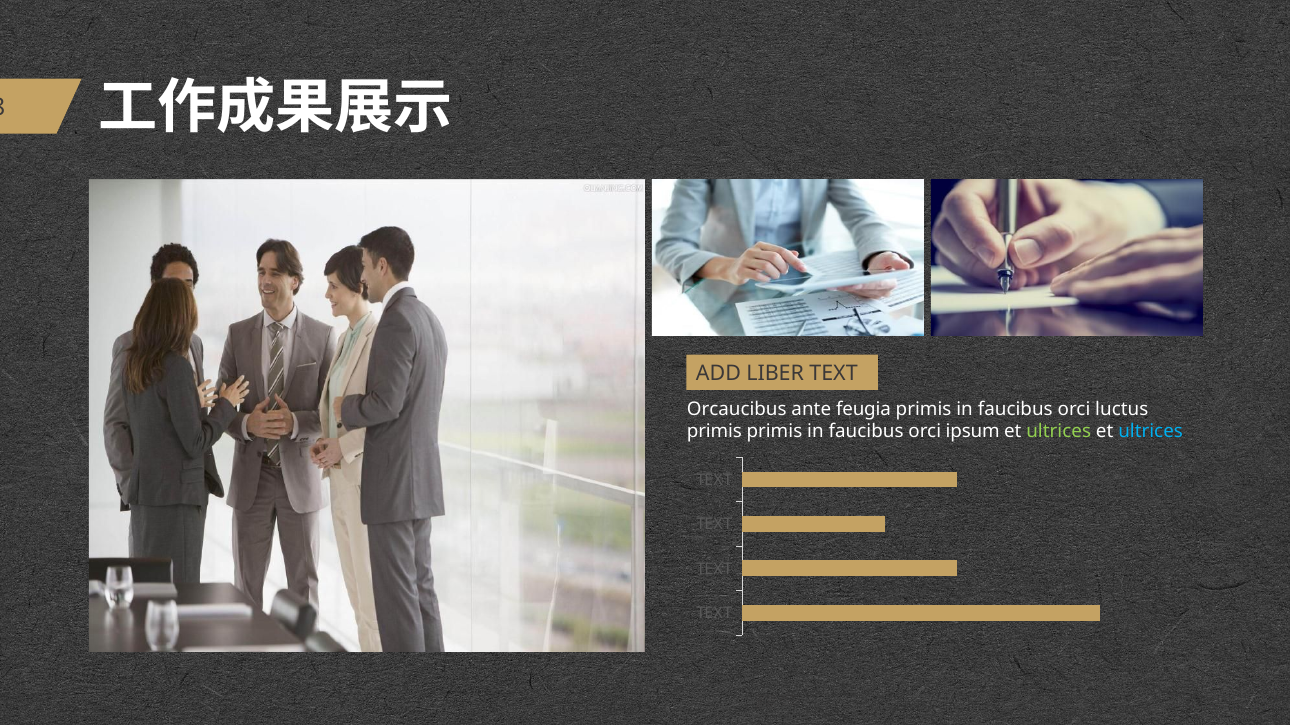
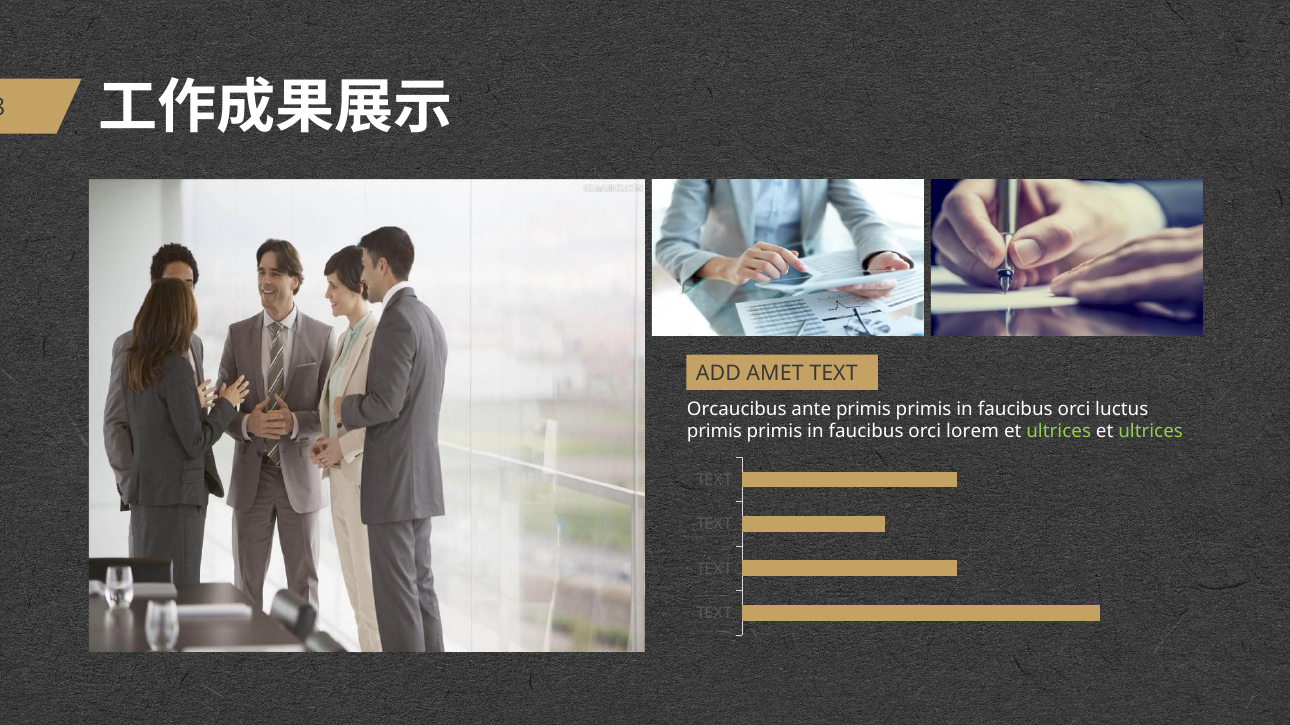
LIBER: LIBER -> AMET (775, 374)
ante feugia: feugia -> primis (863, 409)
ipsum: ipsum -> lorem (973, 432)
ultrices colour: light blue -> light green (1151, 432)
